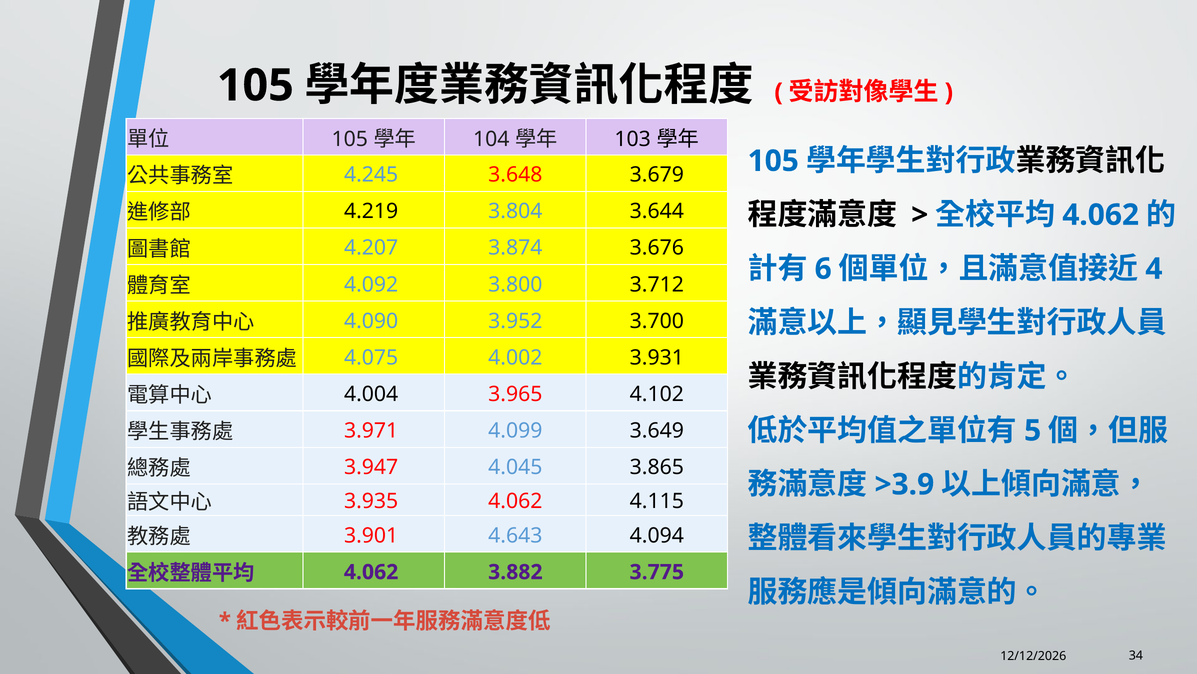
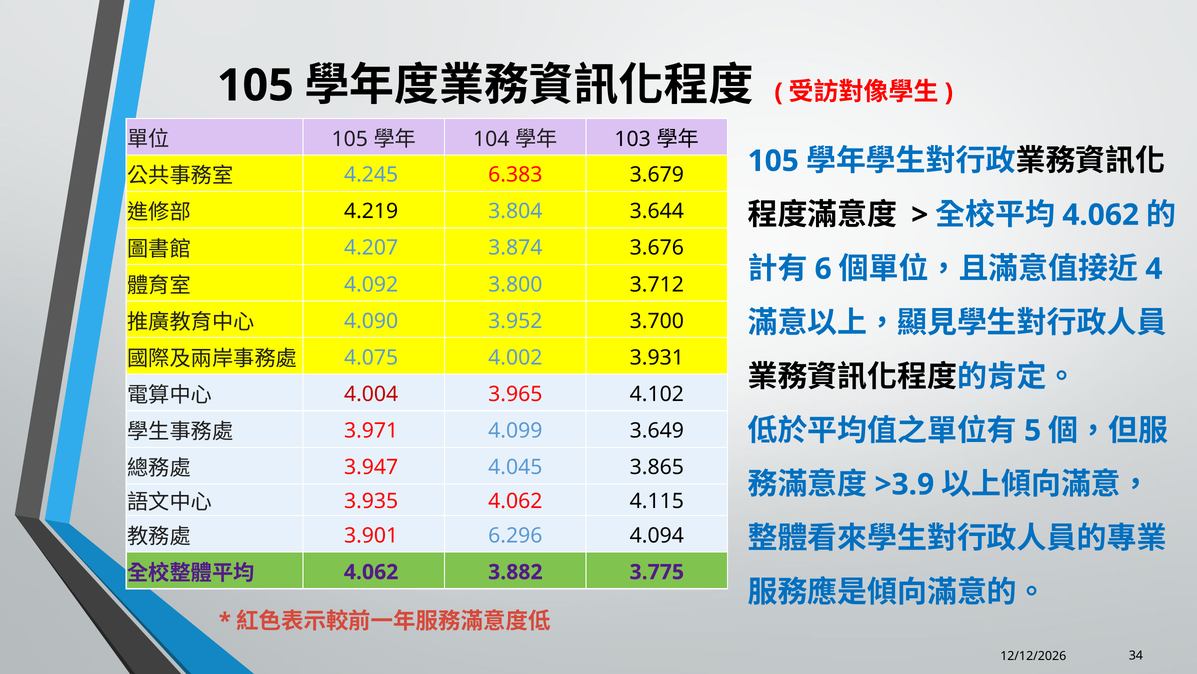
3.648: 3.648 -> 6.383 (515, 175)
4.004 colour: black -> red (371, 394)
4.643: 4.643 -> 6.296 (515, 535)
